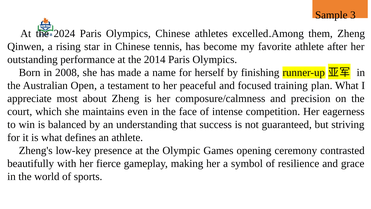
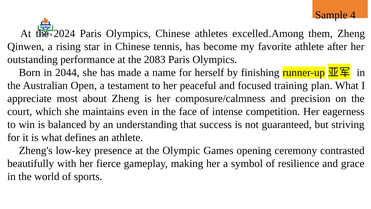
3: 3 -> 4 (353, 15)
2014: 2014 -> 2083 (155, 59)
2008: 2008 -> 2044 (67, 72)
